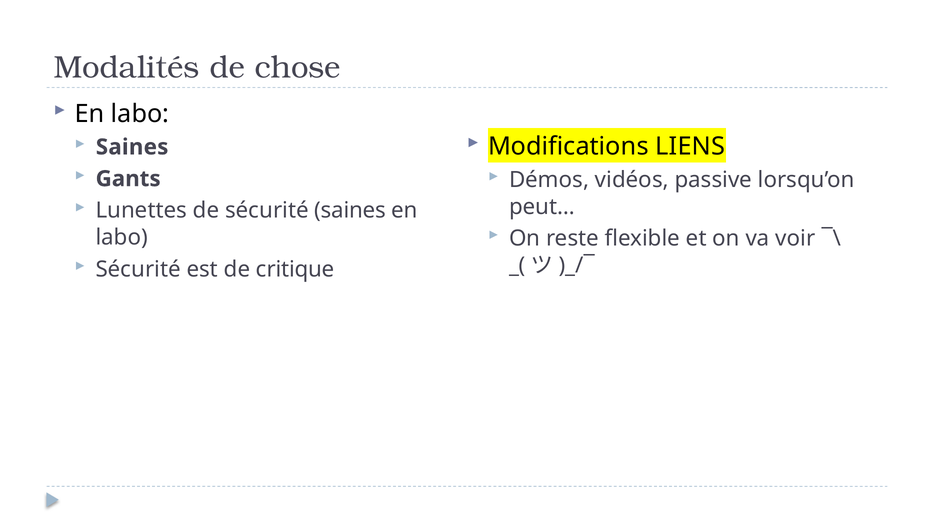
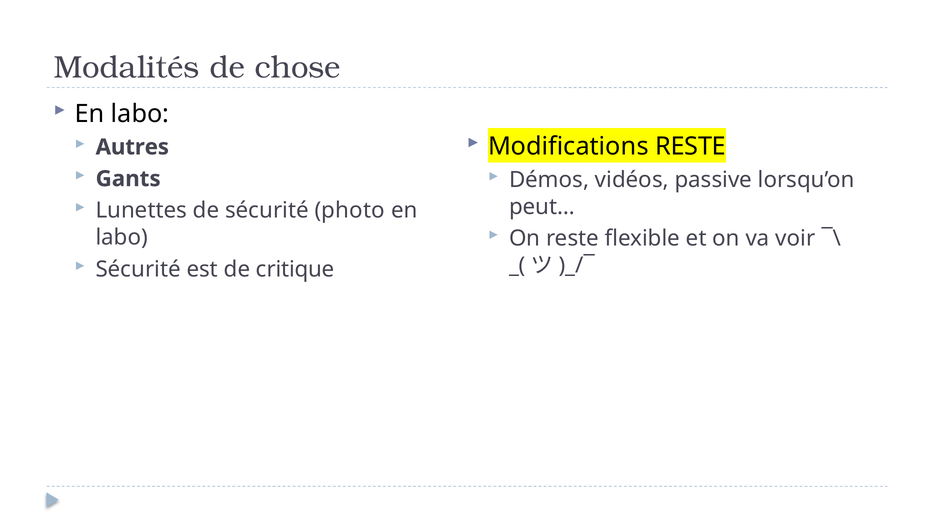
Modifications LIENS: LIENS -> RESTE (691, 147)
Saines: Saines -> Autres (132, 147)
sécurité saines: saines -> photo (350, 211)
